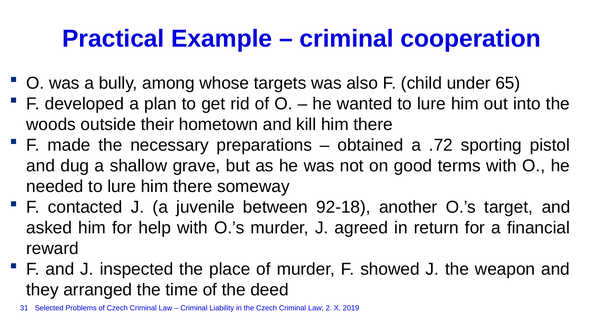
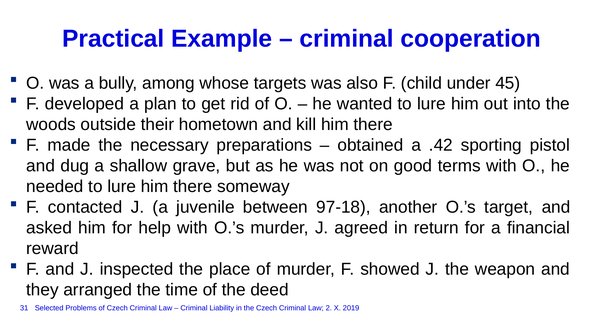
65: 65 -> 45 (508, 83)
.72: .72 -> .42 (441, 145)
92-18: 92-18 -> 97-18 (343, 207)
